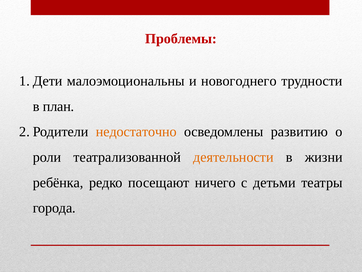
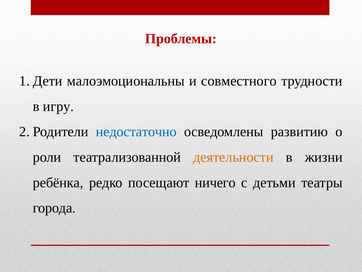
новогоднего: новогоднего -> совместного (239, 81)
план: план -> игру (58, 106)
недостаточно colour: orange -> blue (136, 132)
